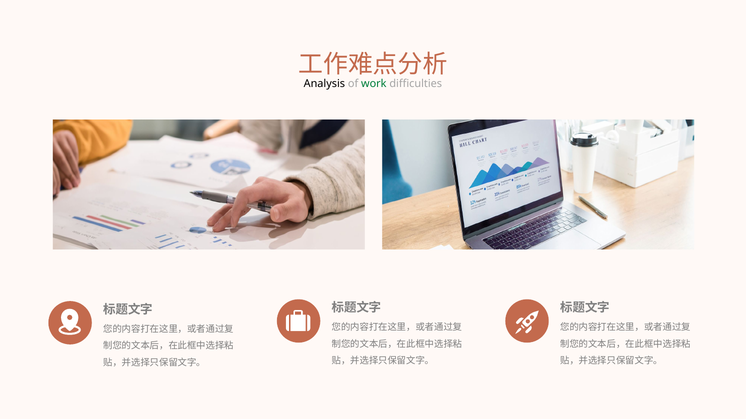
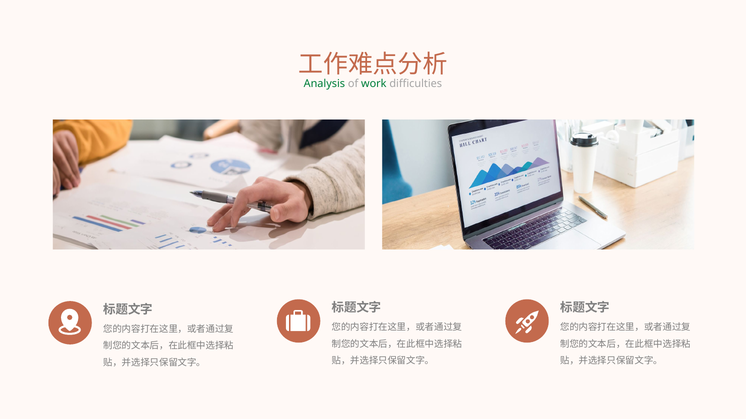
Analysis colour: black -> green (324, 84)
